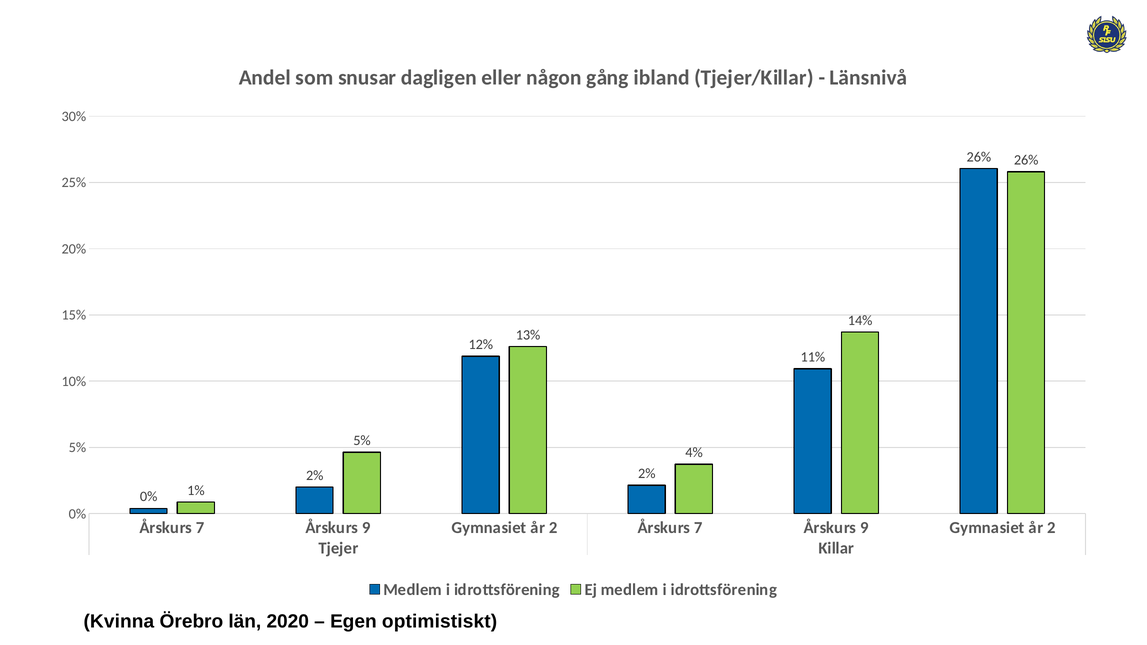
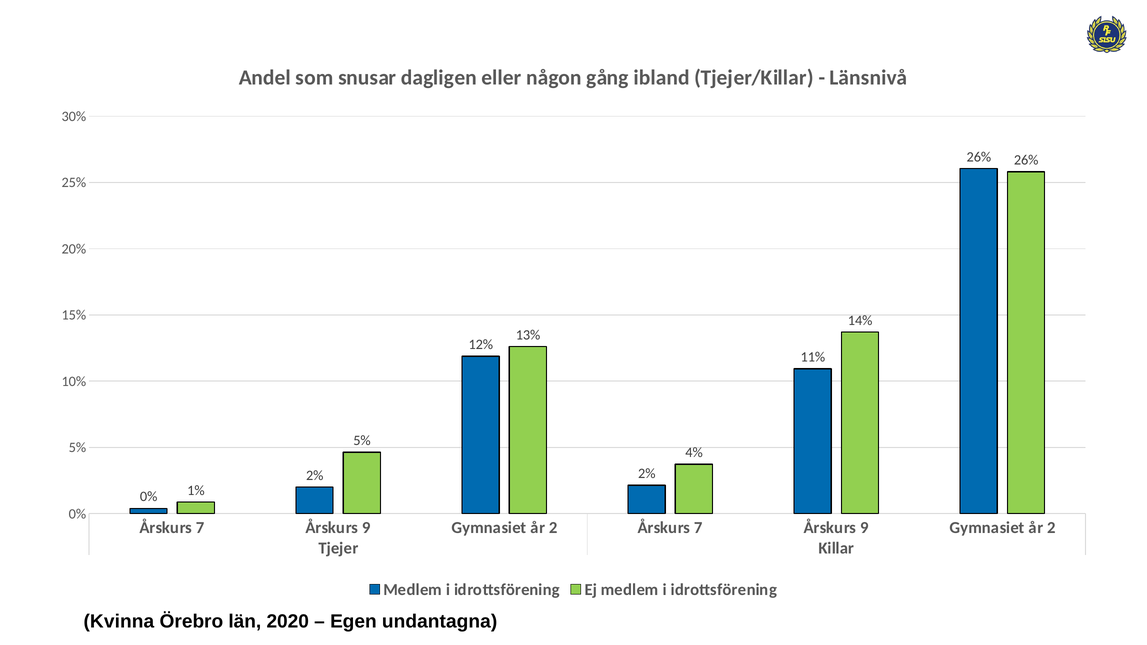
optimistiskt: optimistiskt -> undantagna (440, 622)
